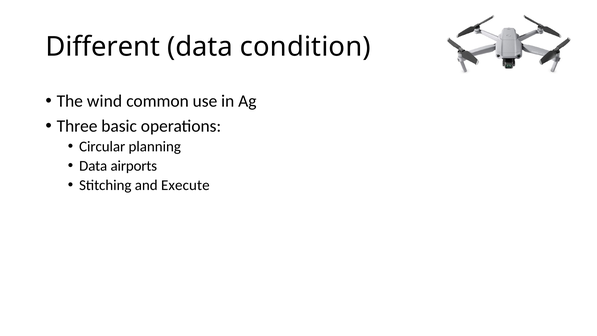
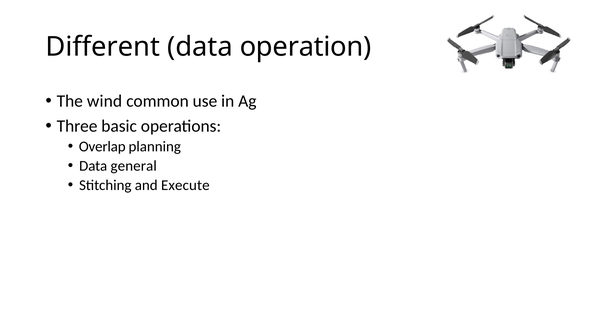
condition: condition -> operation (306, 47)
Circular: Circular -> Overlap (102, 147)
airports: airports -> general (134, 166)
